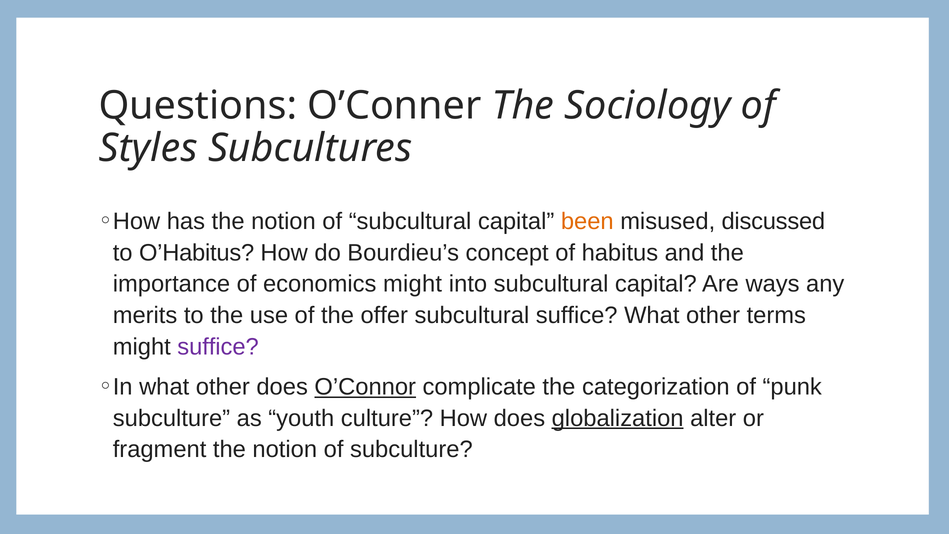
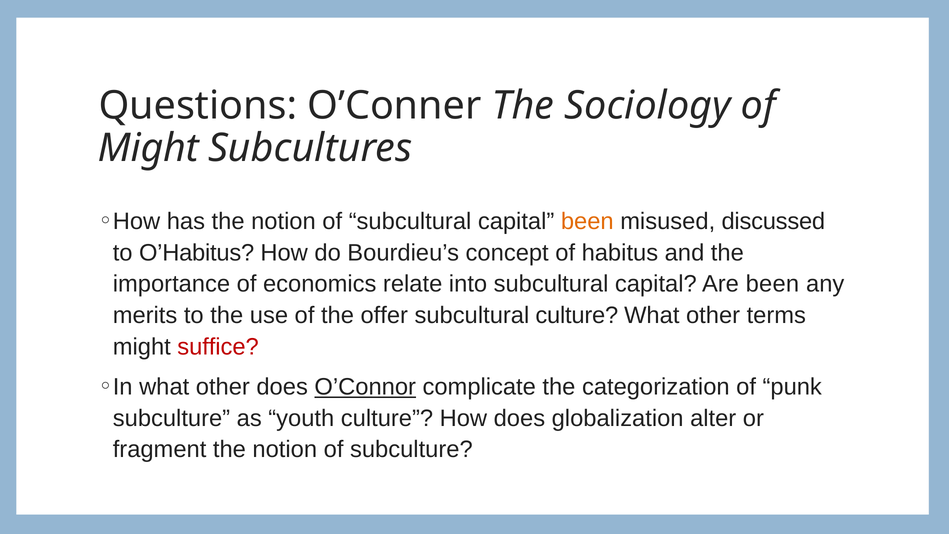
Styles: Styles -> Might (148, 148)
economics might: might -> relate (413, 284)
Are ways: ways -> been (772, 284)
subcultural suffice: suffice -> culture (577, 315)
suffice colour: purple -> red (218, 347)
globalization underline: present -> none (618, 418)
